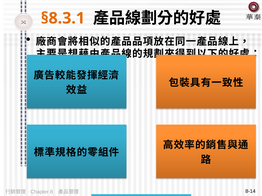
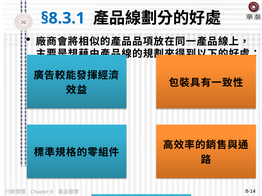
§8.3.1 colour: orange -> blue (63, 18)
